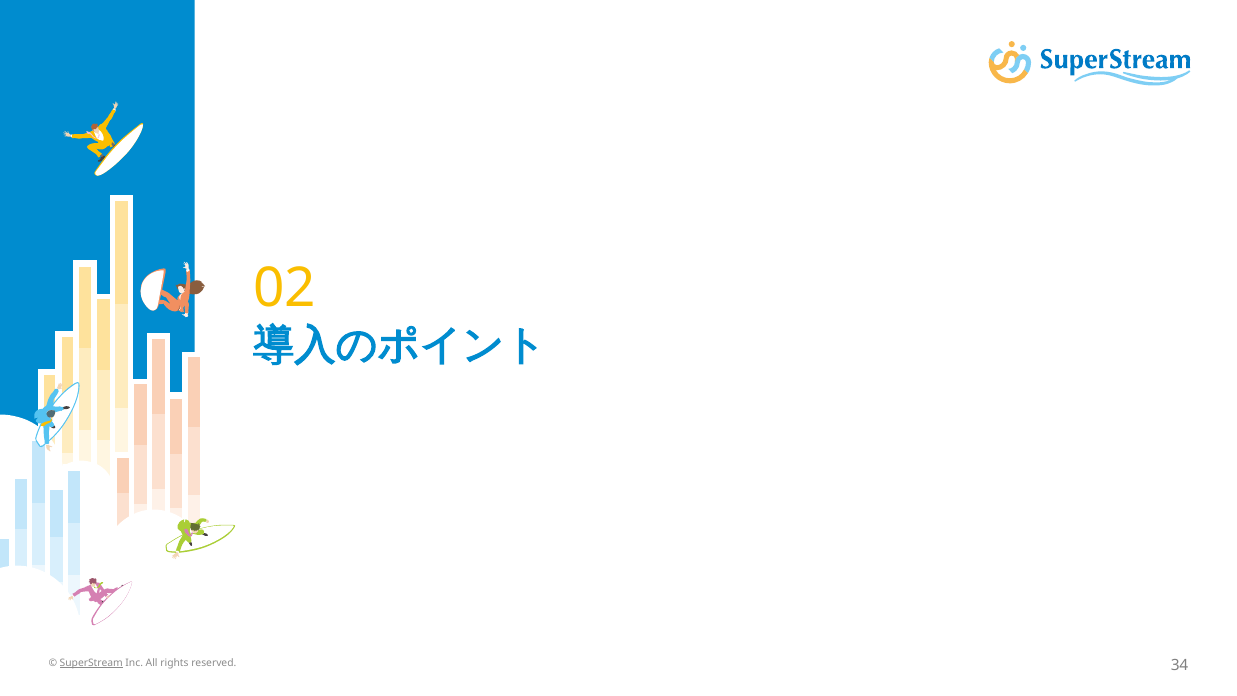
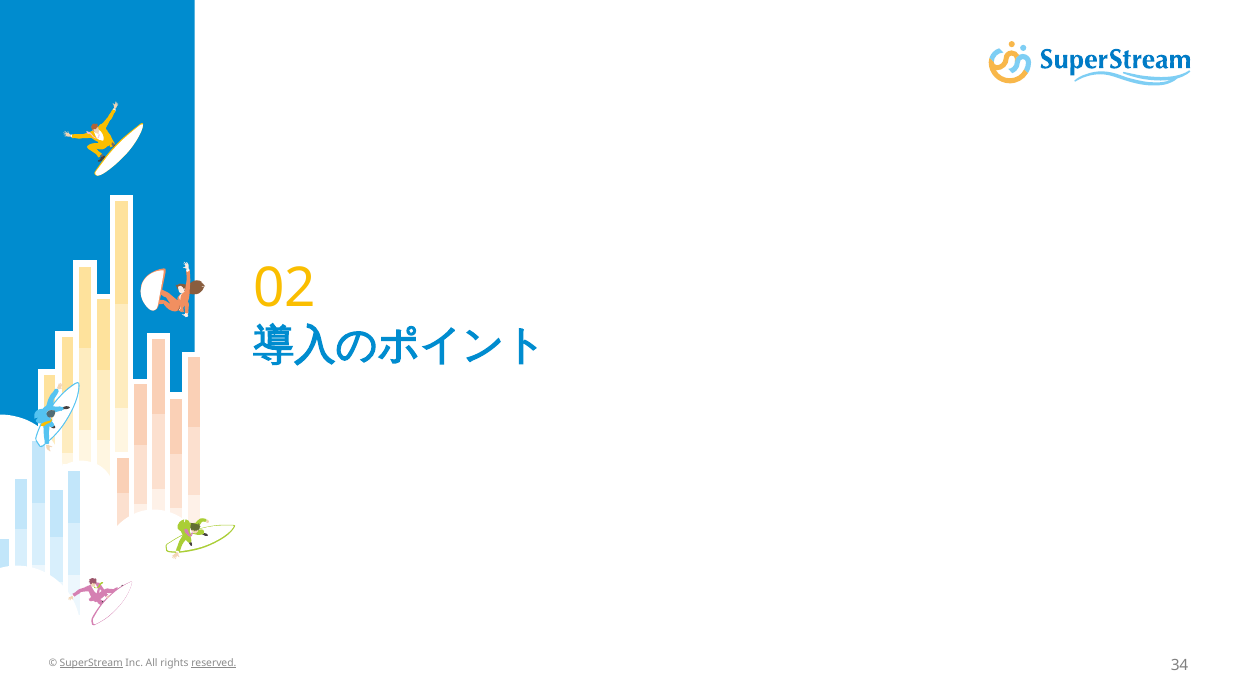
reserved underline: none -> present (214, 663)
